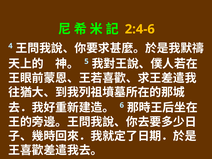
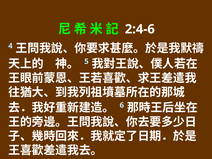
2:4-6 colour: yellow -> white (140, 29)
